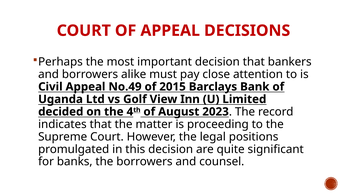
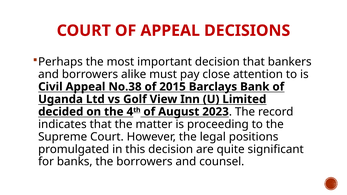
No.49: No.49 -> No.38 (125, 87)
